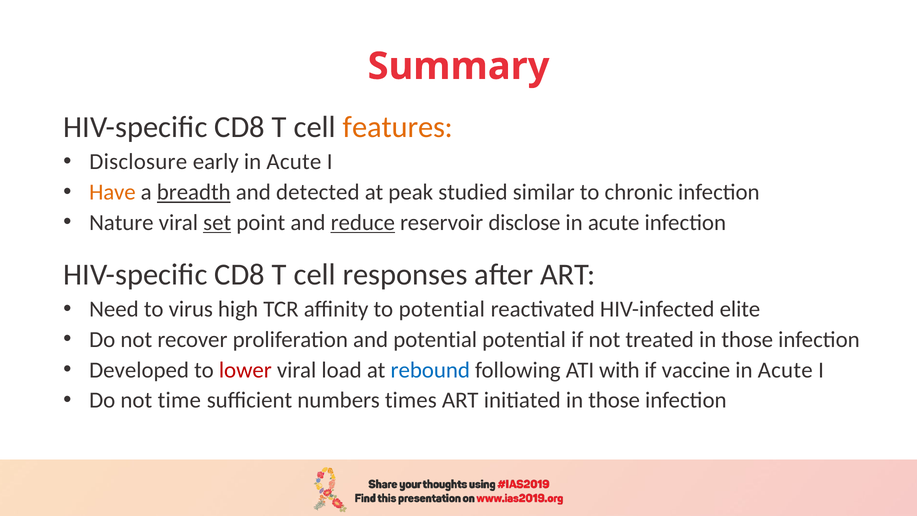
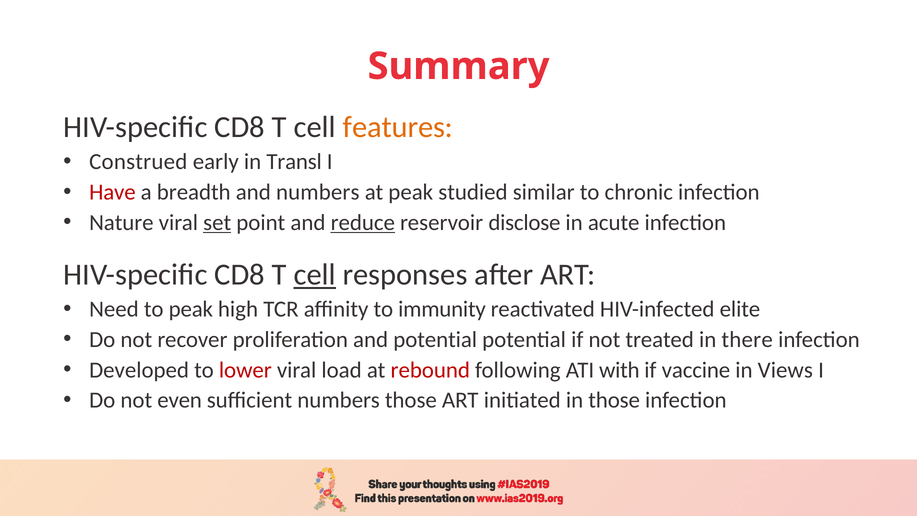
Disclosure: Disclosure -> Construed (138, 162)
early in Acute: Acute -> Transl (294, 162)
Have colour: orange -> red (112, 192)
breadth underline: present -> none (194, 192)
and detected: detected -> numbers (318, 192)
cell underline: none -> present (315, 275)
to virus: virus -> peak (191, 309)
to potential: potential -> immunity (442, 309)
treated in those: those -> there (747, 339)
rebound colour: blue -> red (430, 370)
Acute: Acute -> Views (785, 370)
time: time -> even (180, 400)
numbers times: times -> those (411, 400)
